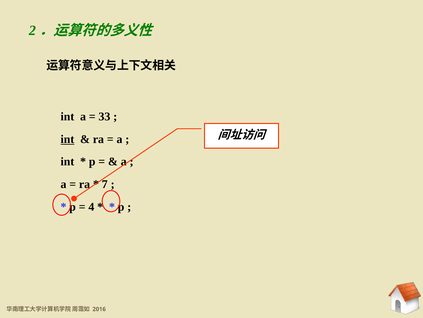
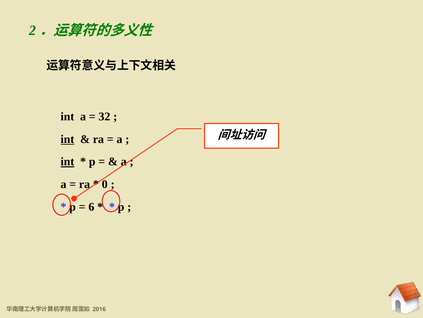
33: 33 -> 32 (104, 116)
int underline: none -> present (67, 161)
7: 7 -> 0 (105, 184)
4: 4 -> 6 (91, 207)
